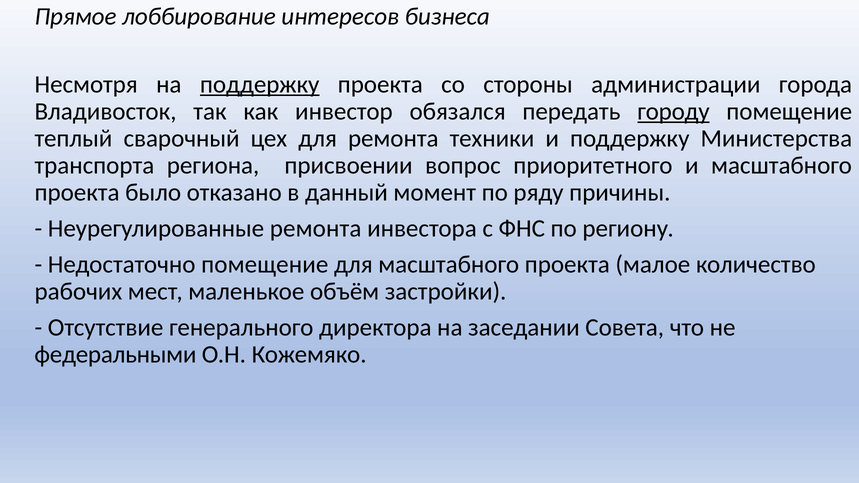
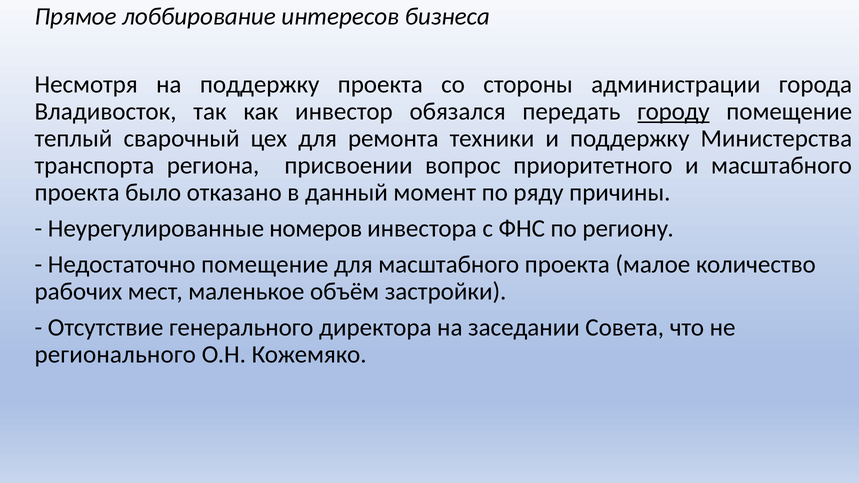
поддержку underline: present -> none (260, 85)
Неурегулированные ремонта: ремонта -> номеров (316, 229)
федеральными: федеральными -> регионального (115, 355)
